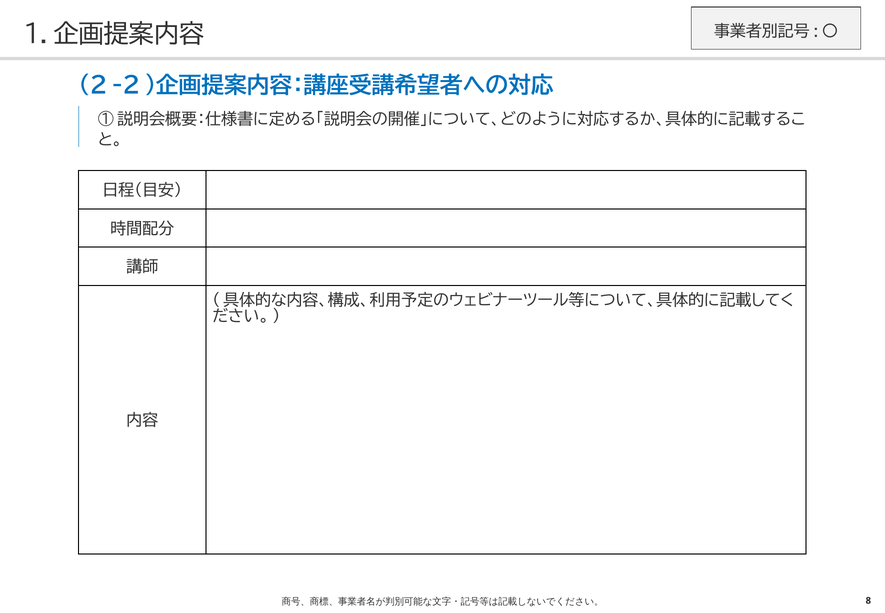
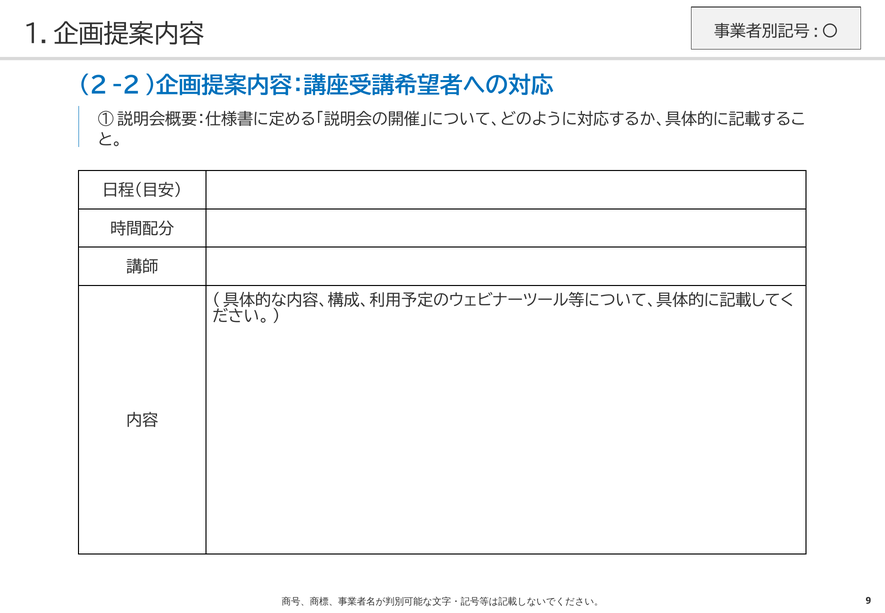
8: 8 -> 9 (868, 600)
